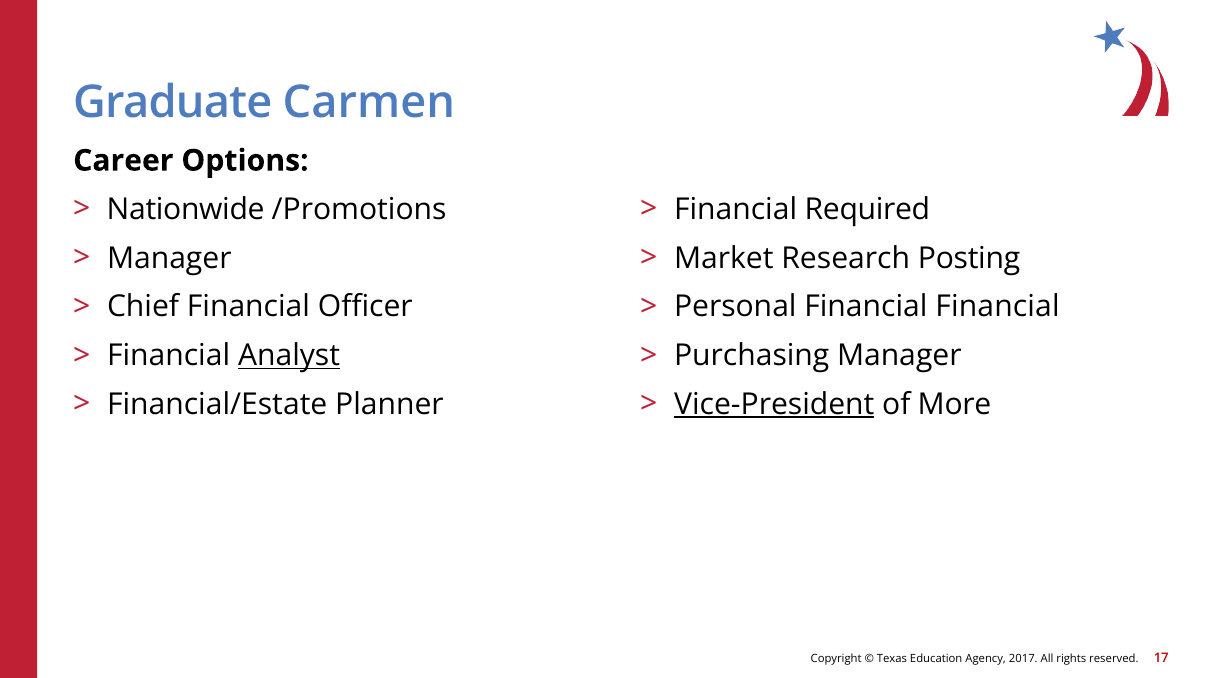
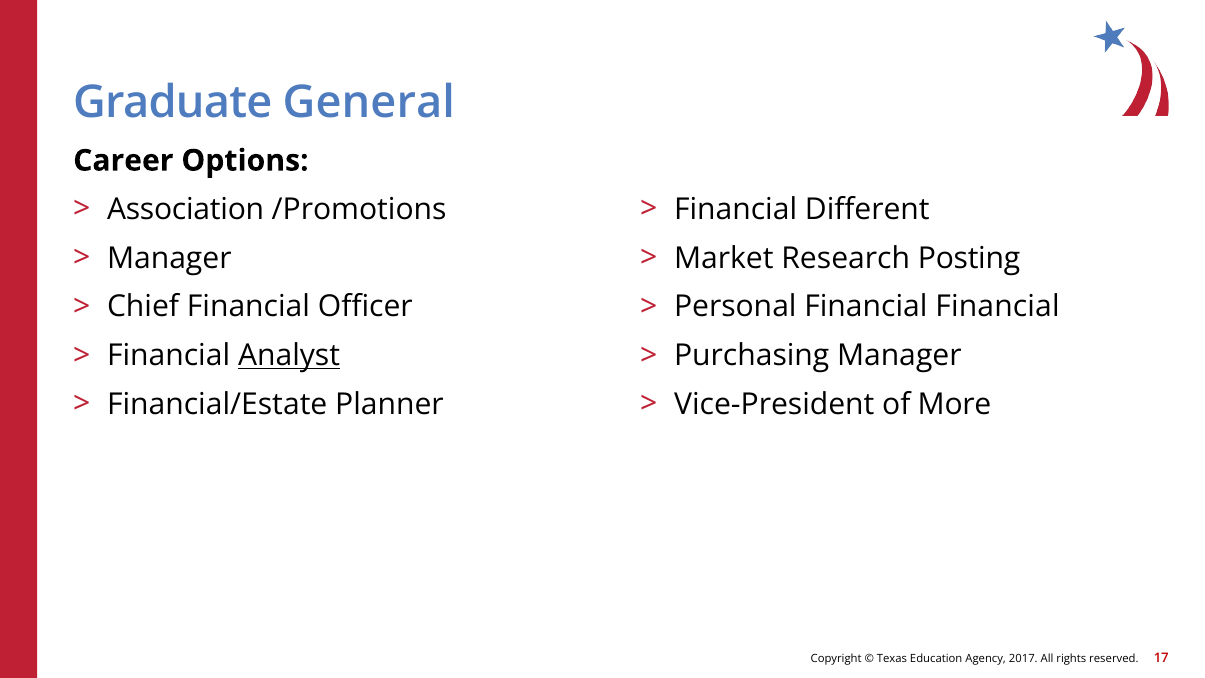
Carmen: Carmen -> General (369, 102)
Nationwide: Nationwide -> Association (186, 209)
Required: Required -> Different (867, 209)
Vice-President underline: present -> none (774, 404)
